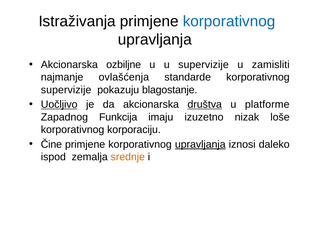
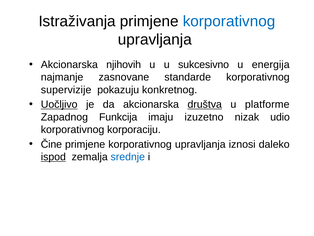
ozbiljne: ozbiljne -> njihovih (124, 65)
u supervizije: supervizije -> sukcesivno (204, 65)
zamisliti: zamisliti -> energija (271, 65)
ovlašćenja: ovlašćenja -> zasnovane (124, 77)
blagostanje: blagostanje -> konkretnog (170, 90)
loše: loše -> udio (280, 117)
upravljanja underline: present -> none (200, 144)
ispod underline: none -> present (53, 157)
srednje colour: orange -> blue (128, 157)
